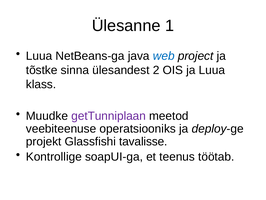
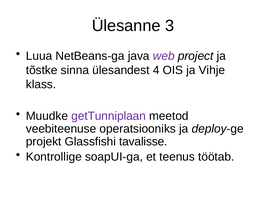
1: 1 -> 3 (170, 26)
web colour: blue -> purple (164, 56)
2: 2 -> 4 (156, 70)
ja Luua: Luua -> Vihje (212, 70)
